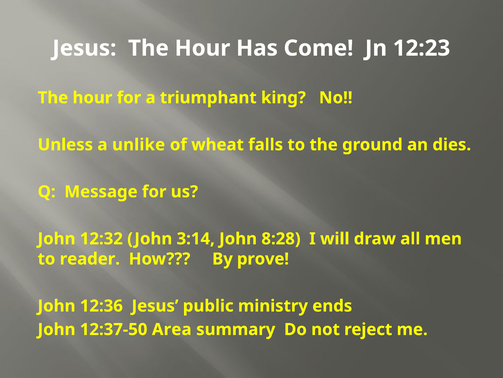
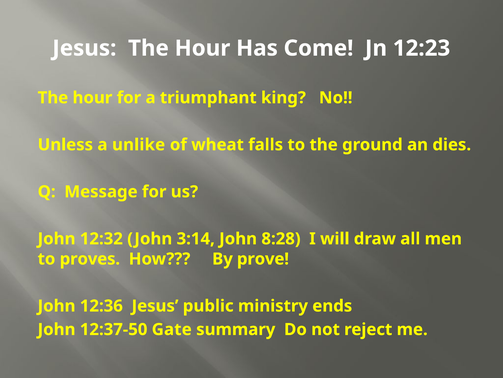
reader: reader -> proves (90, 258)
Area: Area -> Gate (172, 329)
